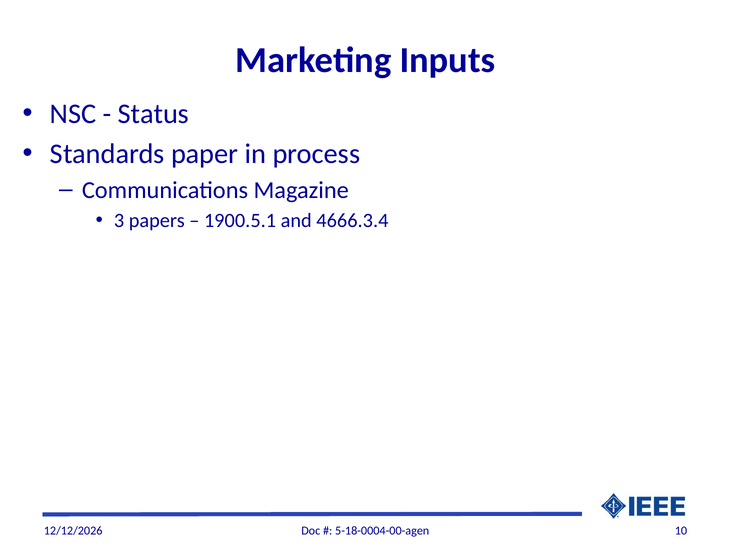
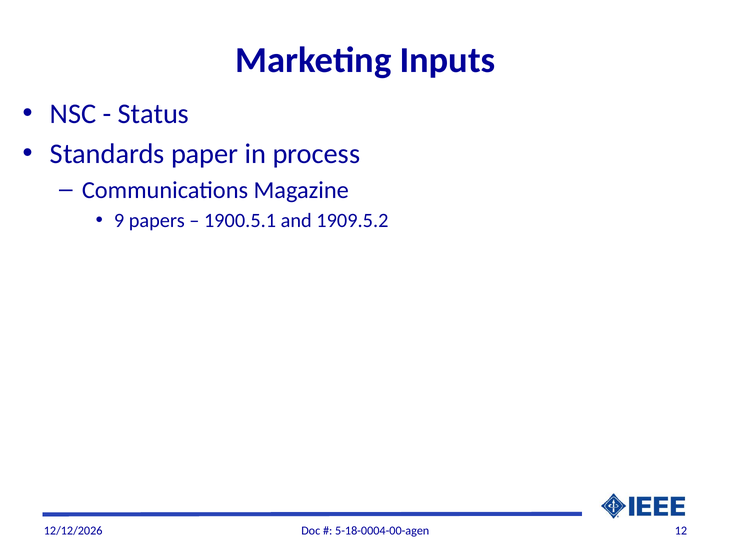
3: 3 -> 9 (119, 221)
4666.3.4: 4666.3.4 -> 1909.5.2 (352, 221)
10: 10 -> 12 (681, 531)
